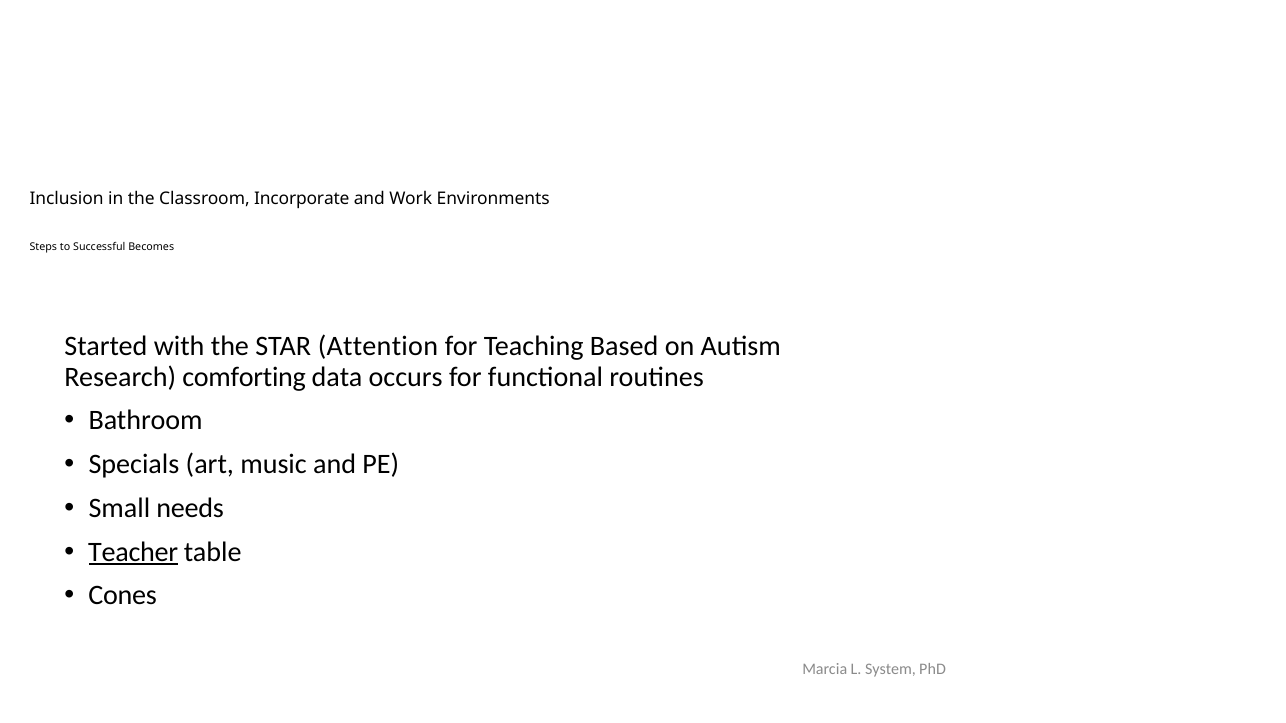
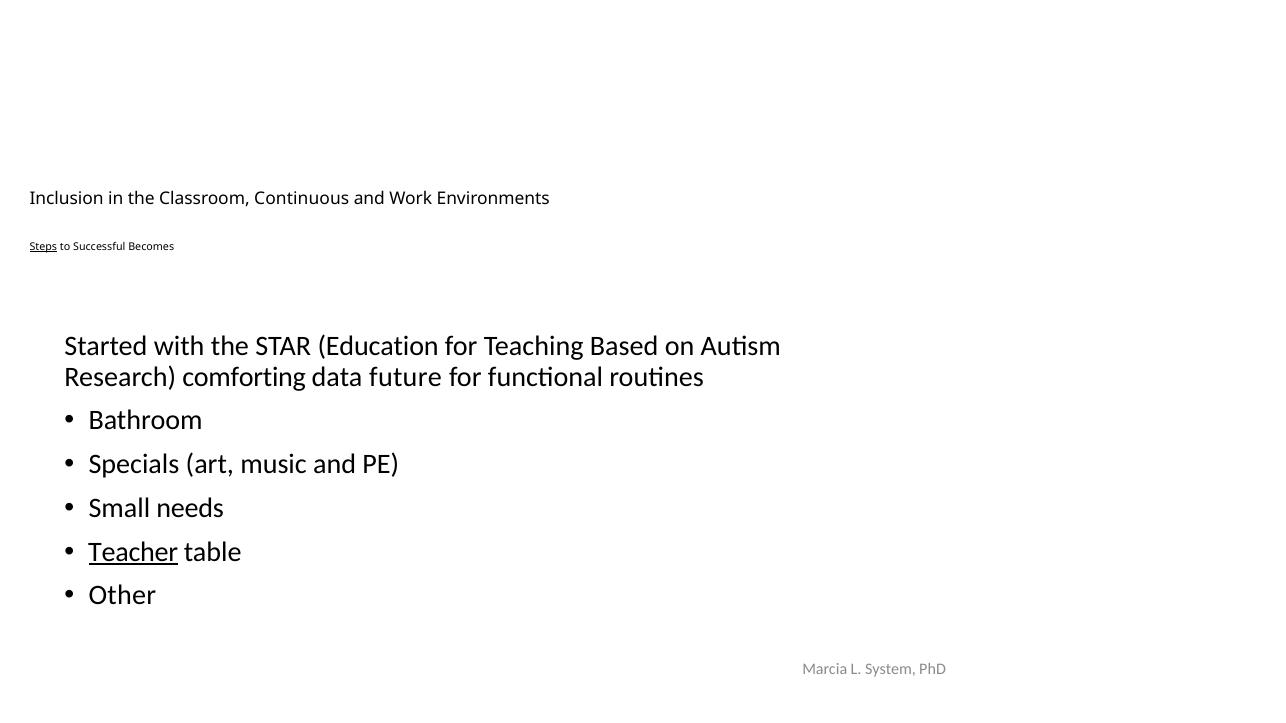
Incorporate: Incorporate -> Continuous (302, 199)
Steps underline: none -> present (43, 247)
Attention: Attention -> Education (378, 347)
occurs: occurs -> future (406, 377)
Cones: Cones -> Other (122, 596)
